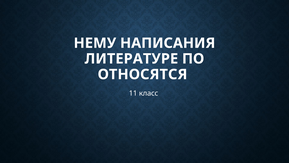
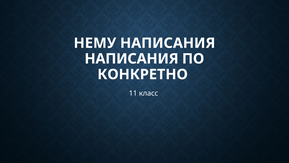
ЛИТЕРАТУРЕ: ЛИТЕРАТУРЕ -> НАПИСАНИЯ (132, 59)
ОТНОСЯТСЯ: ОТНОСЯТСЯ -> КОНКРЕТНО (143, 74)
